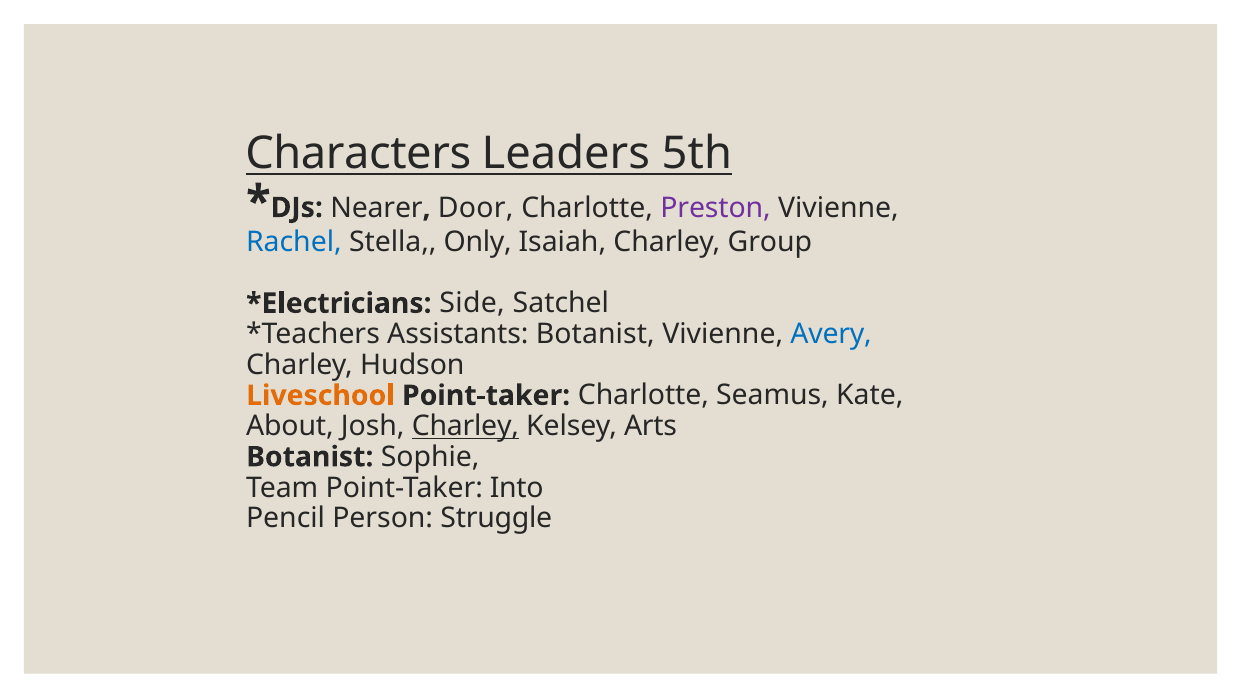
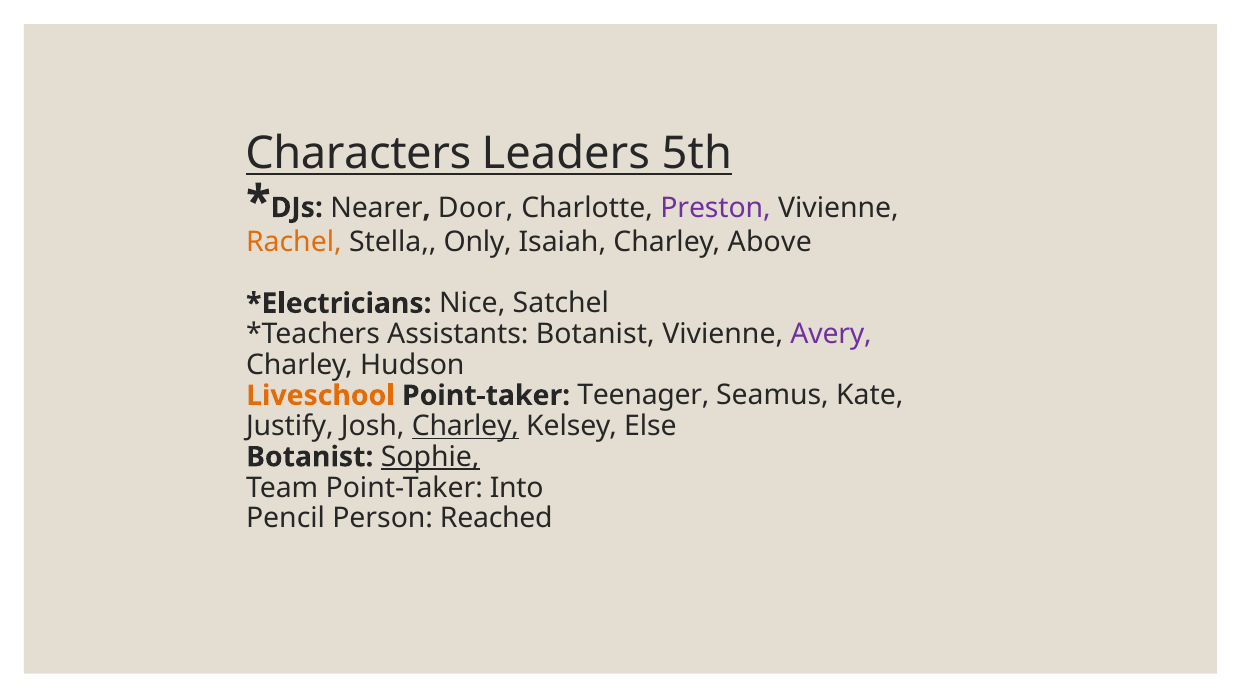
Rachel colour: blue -> orange (294, 242)
Group: Group -> Above (770, 242)
Side: Side -> Nice (472, 303)
Avery colour: blue -> purple (831, 334)
Point-taker Charlotte: Charlotte -> Teenager (643, 396)
About: About -> Justify (290, 426)
Arts: Arts -> Else (650, 426)
Sophie underline: none -> present (430, 457)
Struggle: Struggle -> Reached (496, 518)
